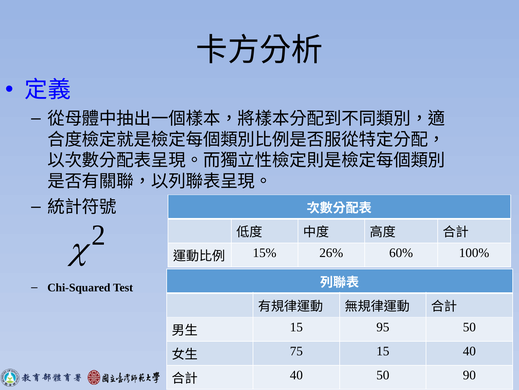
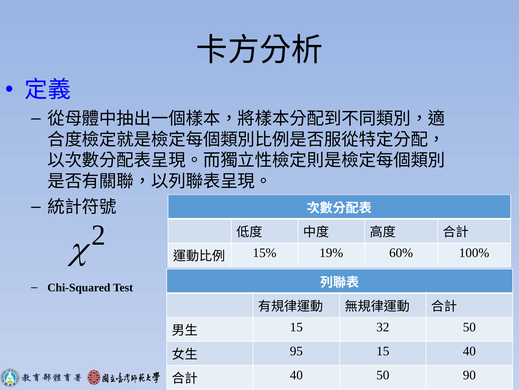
26%: 26% -> 19% (331, 252)
95: 95 -> 32 (383, 326)
75: 75 -> 95 (296, 350)
